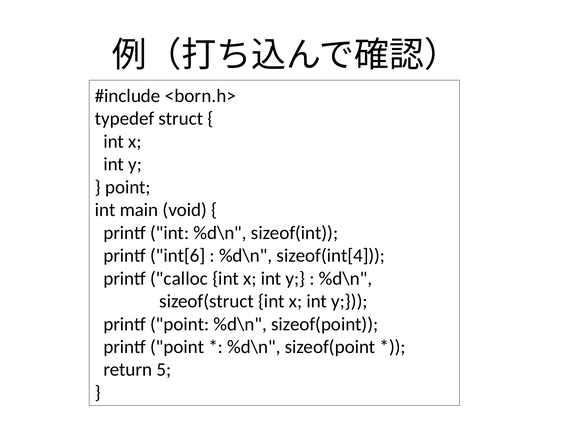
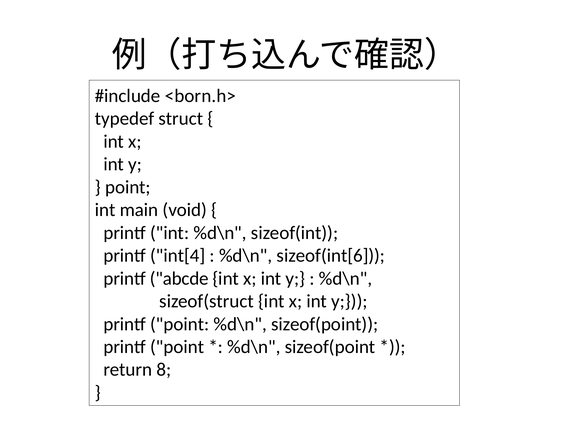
int[6: int[6 -> int[4 (178, 256)
sizeof(int[4: sizeof(int[4 -> sizeof(int[6 (331, 256)
calloc: calloc -> abcde (179, 279)
5: 5 -> 8 (164, 370)
